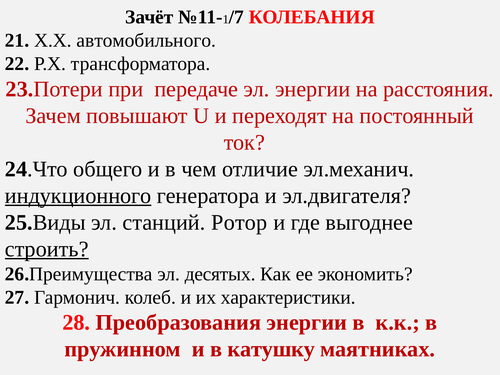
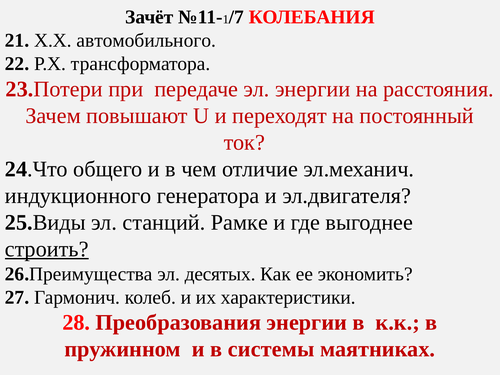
индукционного underline: present -> none (78, 196)
Ротор: Ротор -> Рамке (239, 222)
катушку: катушку -> системы (271, 349)
